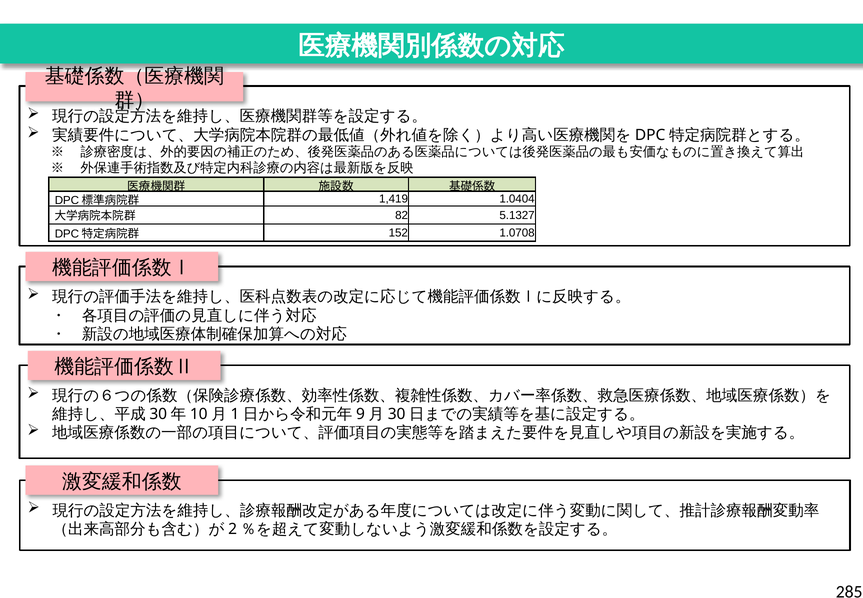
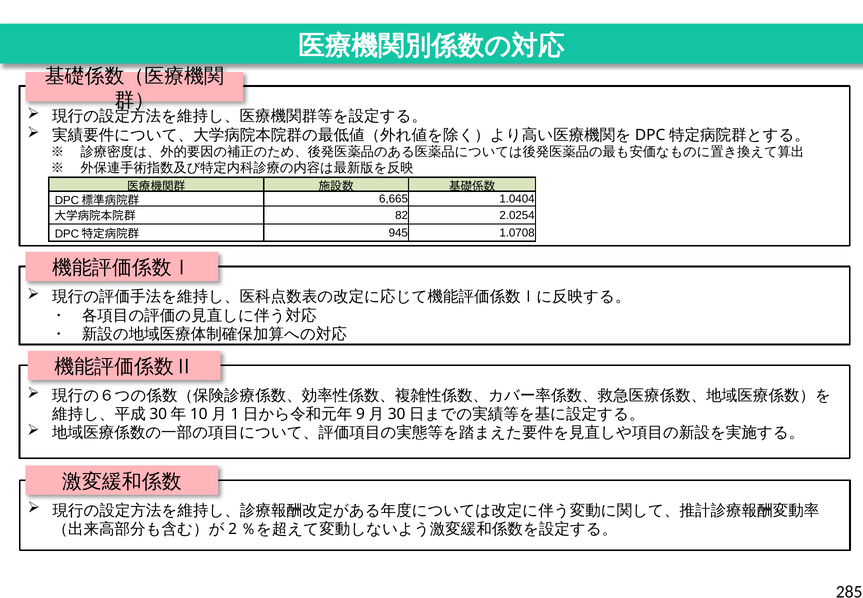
1,419: 1,419 -> 6,665 (394, 199)
5.1327: 5.1327 -> 2.0254 (517, 215)
152: 152 -> 945 (398, 233)
